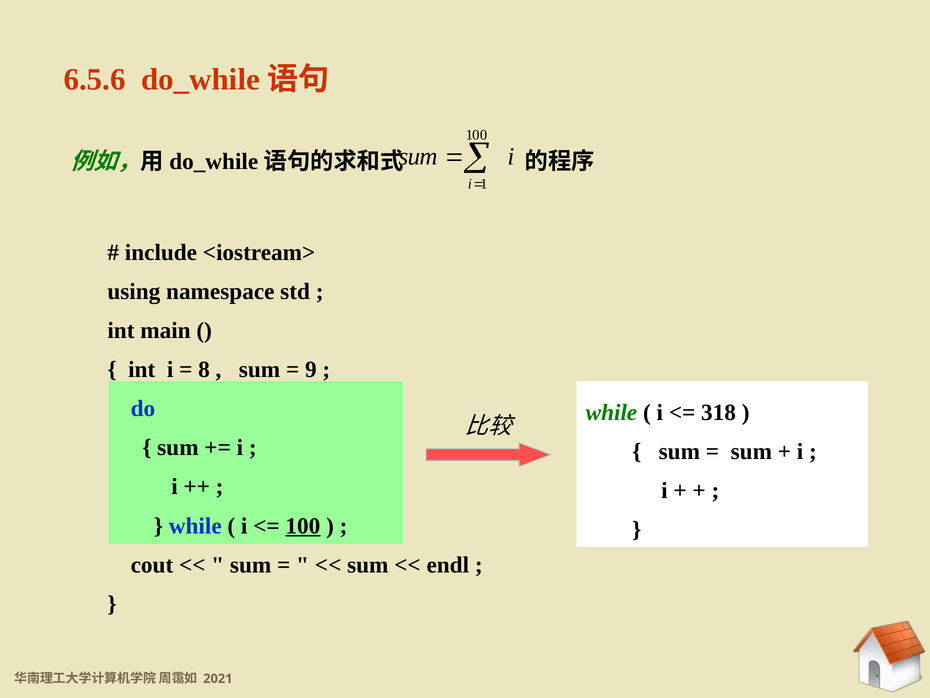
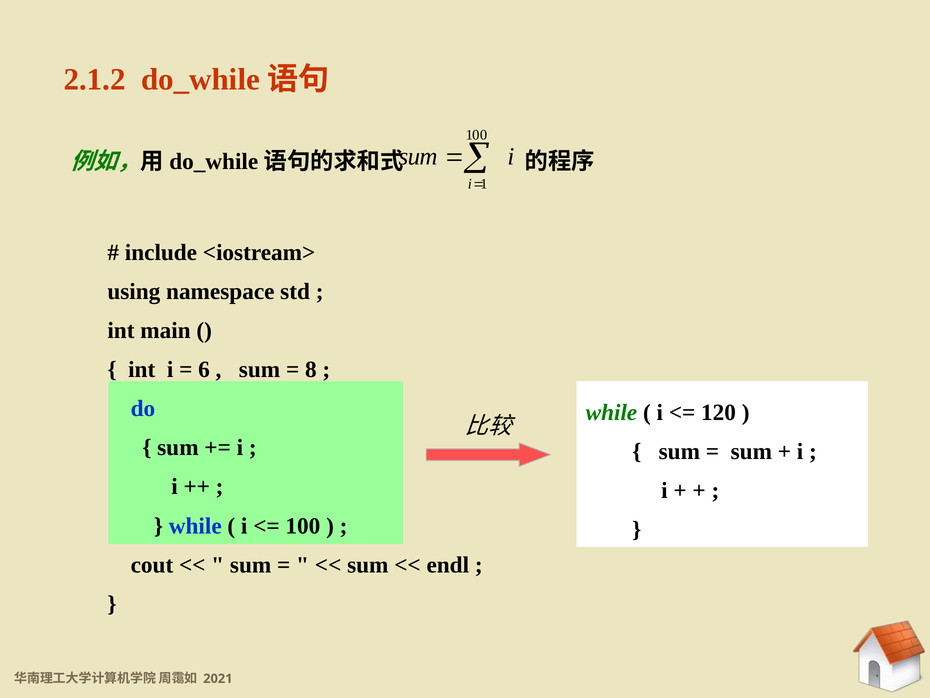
6.5.6: 6.5.6 -> 2.1.2 (95, 80)
8: 8 -> 6 (204, 369)
9: 9 -> 8 (311, 369)
318: 318 -> 120 (719, 412)
100 underline: present -> none (303, 526)
